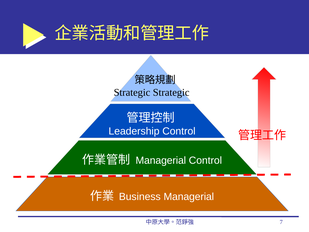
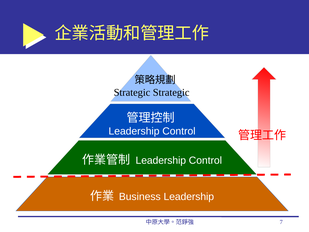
Managerial: Managerial -> Leadership (161, 160)
Business Managerial: Managerial -> Leadership (189, 196)
